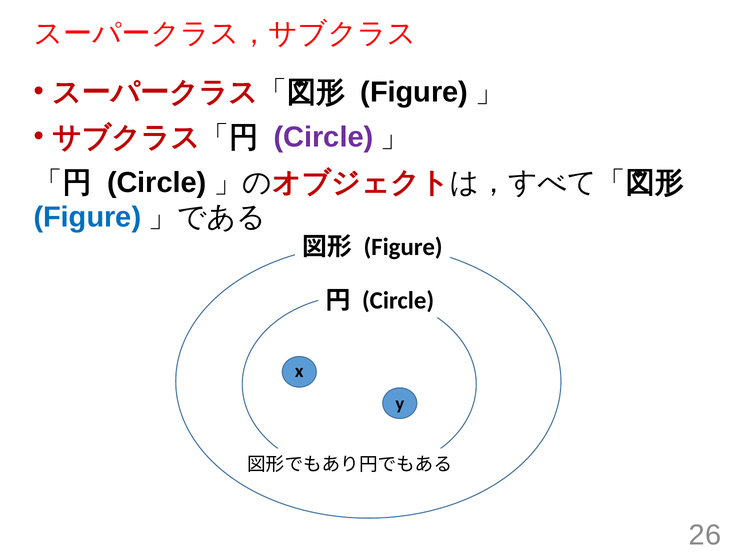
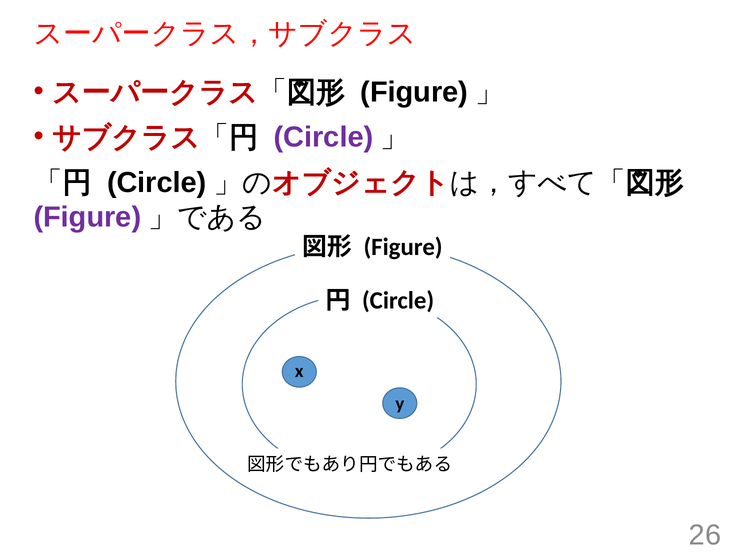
Figure colour: blue -> purple (87, 217)
